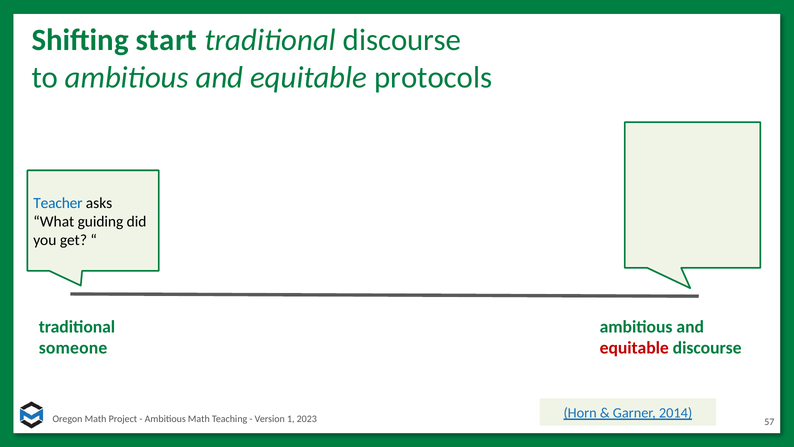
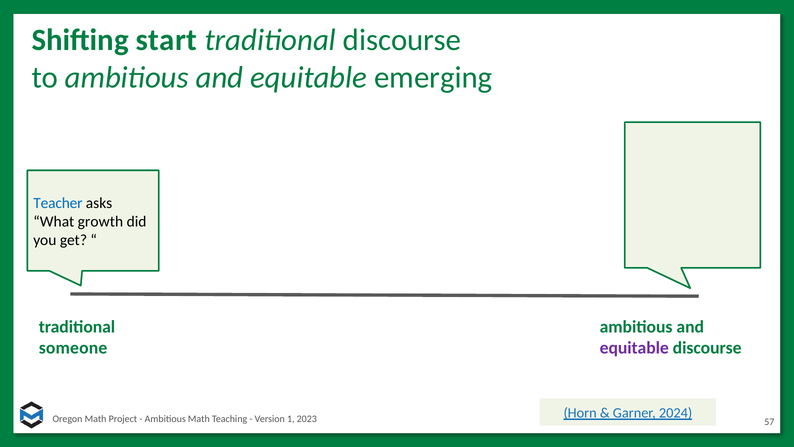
protocols: protocols -> emerging (433, 77)
guiding: guiding -> growth (100, 221)
equitable colour: red -> purple (634, 348)
2014: 2014 -> 2024 (676, 413)
